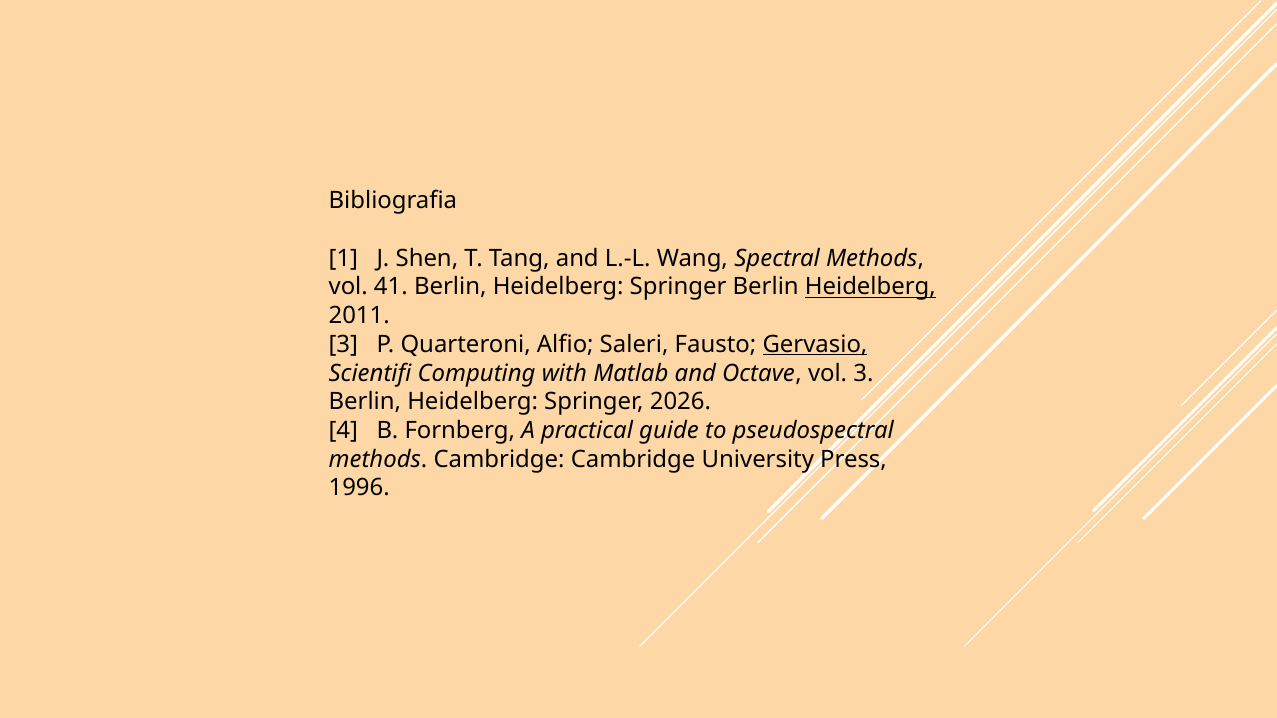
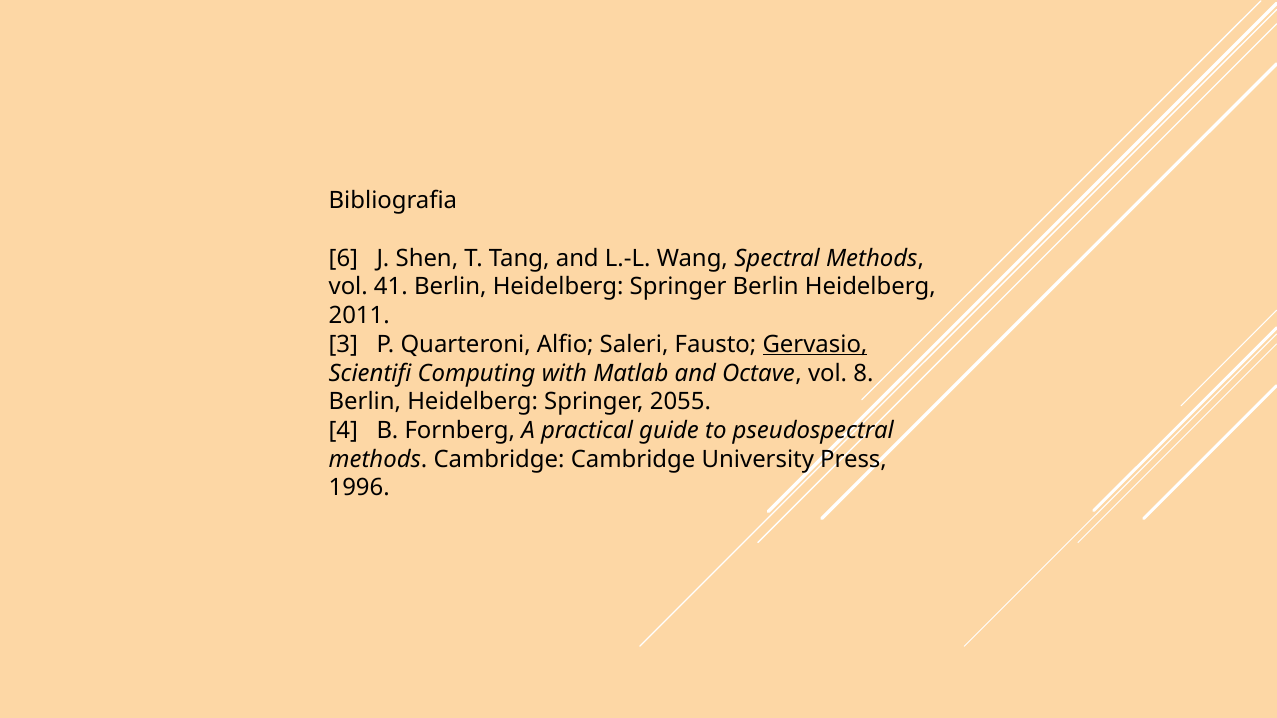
1: 1 -> 6 (343, 258)
Heidelberg underline: present -> none (870, 287)
vol 3: 3 -> 8 (864, 373)
2026: 2026 -> 2055 (680, 402)
